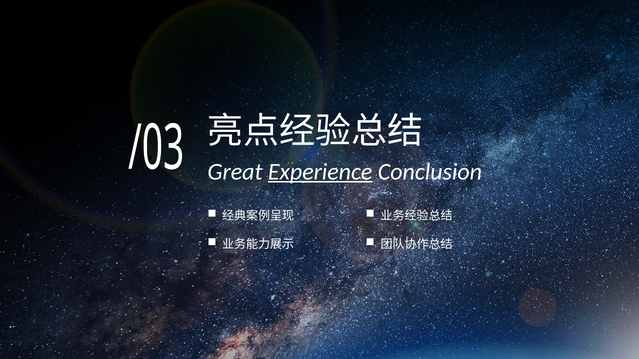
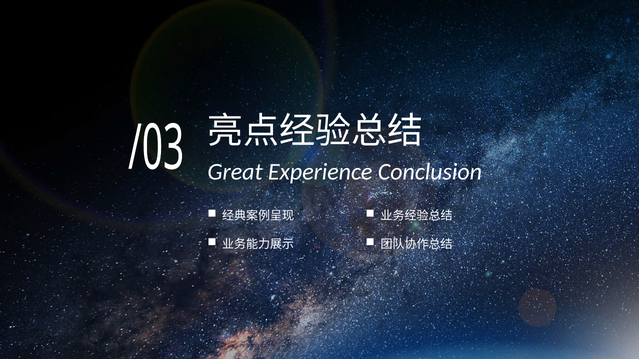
Experience underline: present -> none (320, 172)
